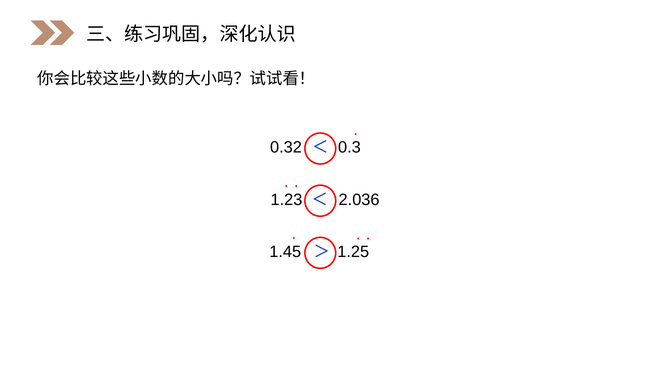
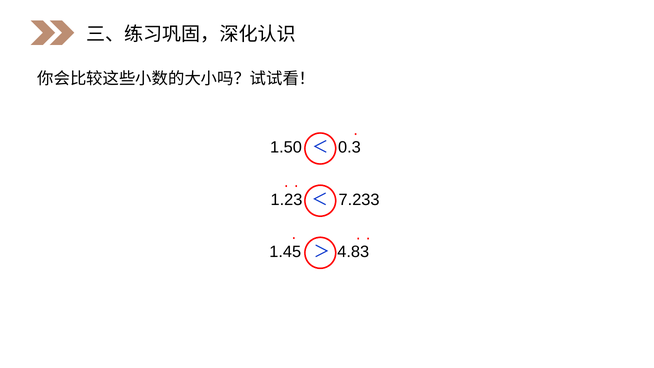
0.32: 0.32 -> 1.50 (286, 147)
2.036: 2.036 -> 7.233 (359, 200)
1.25: 1.25 -> 4.83 (353, 252)
